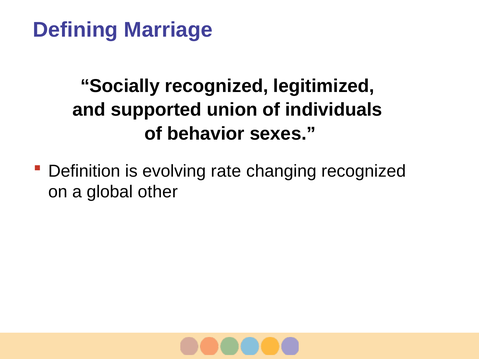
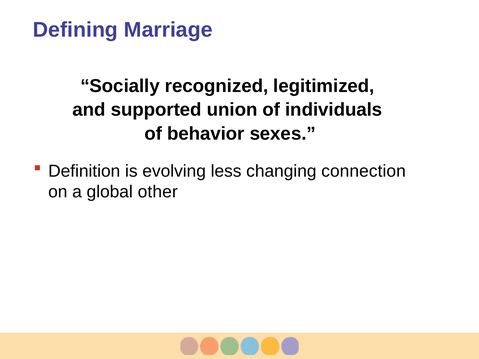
rate: rate -> less (226, 171)
changing recognized: recognized -> connection (364, 171)
